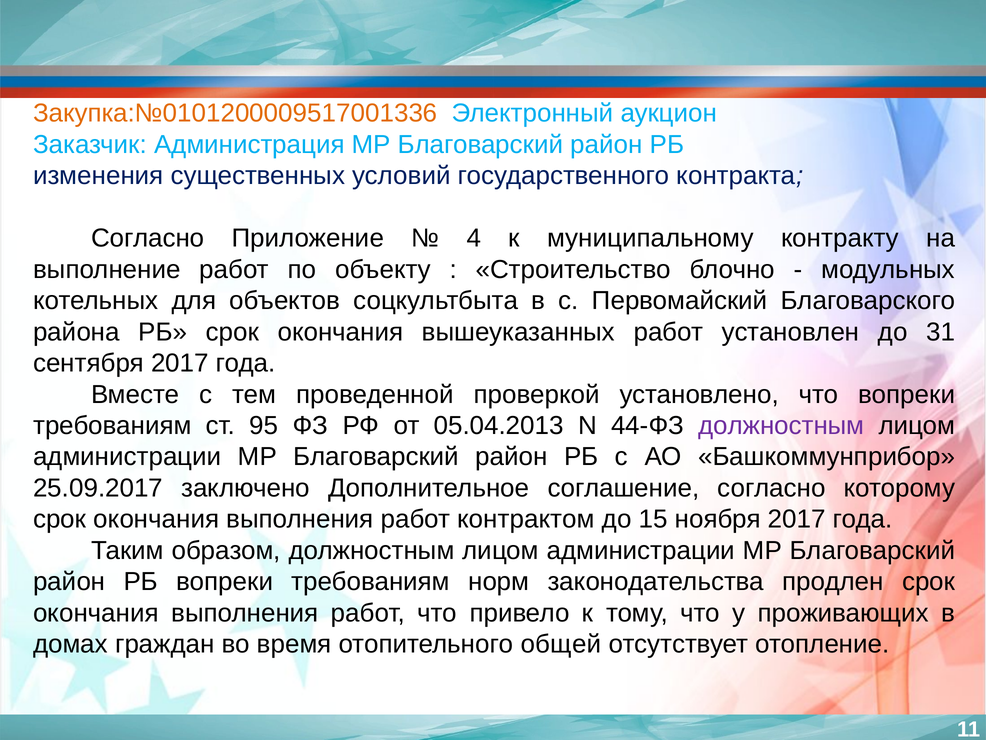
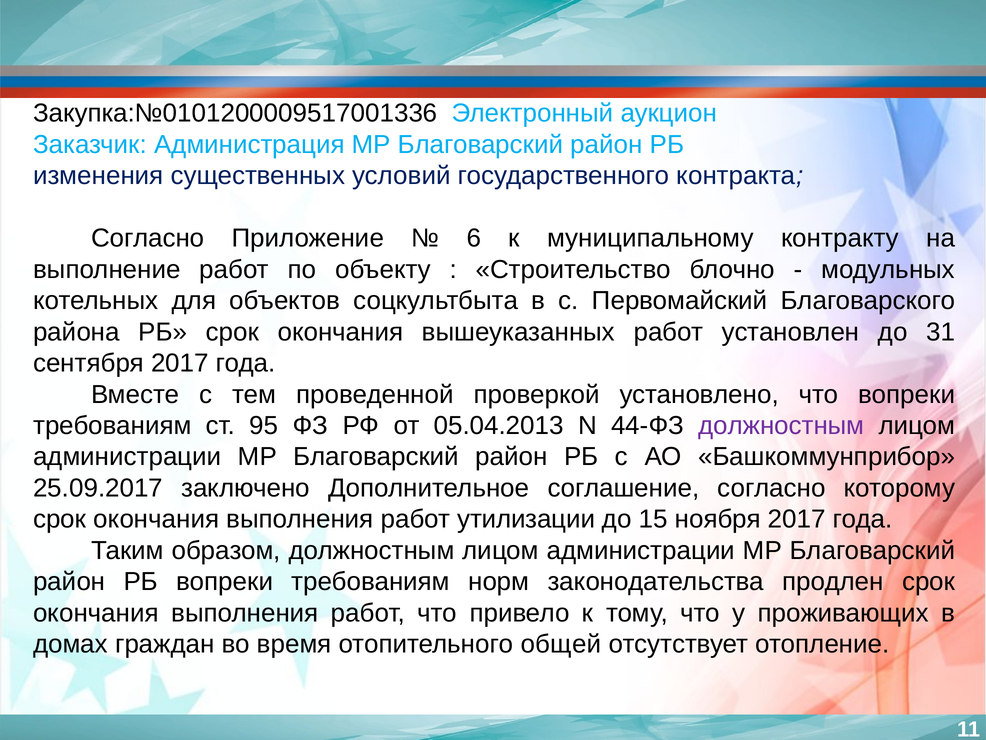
Закупка:№0101200009517001336 colour: orange -> black (235, 113)
4: 4 -> 6 (474, 238)
контрактом: контрактом -> утилизации (526, 519)
